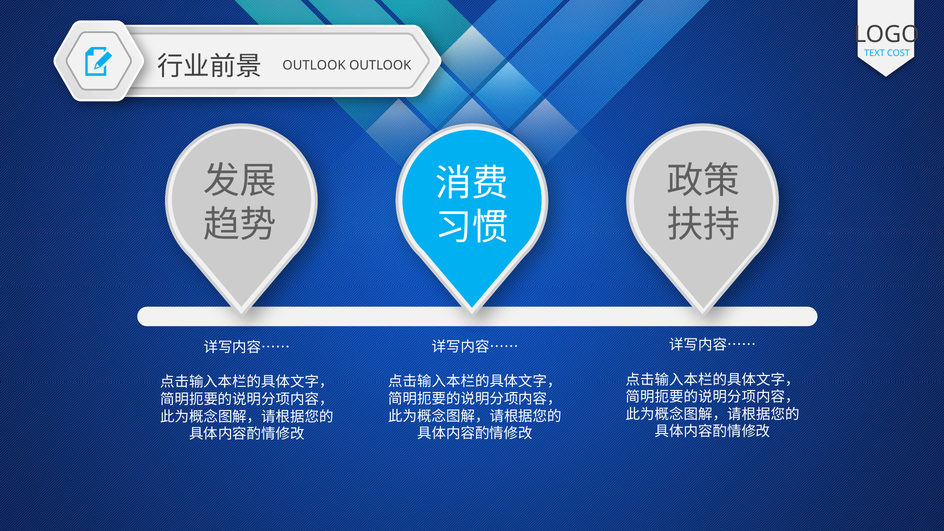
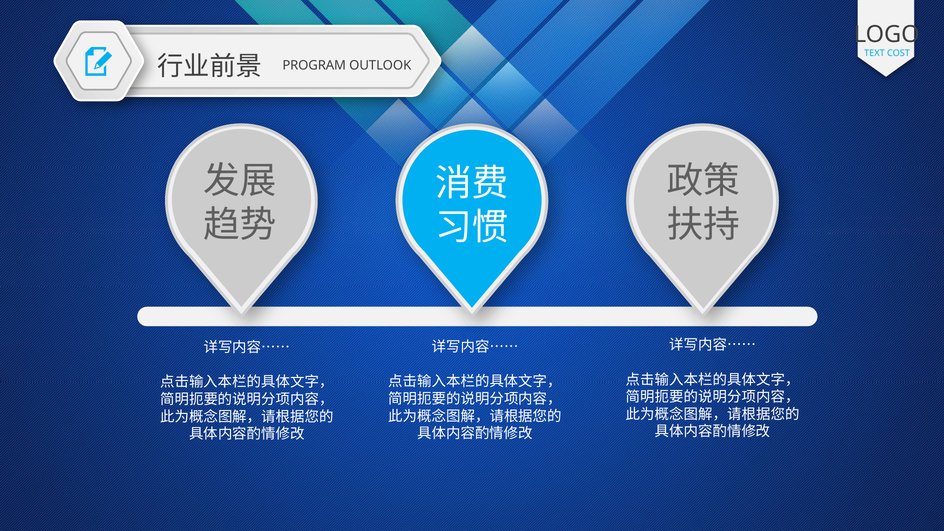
OUTLOOK: OUTLOOK -> PROGRAM (314, 65)
